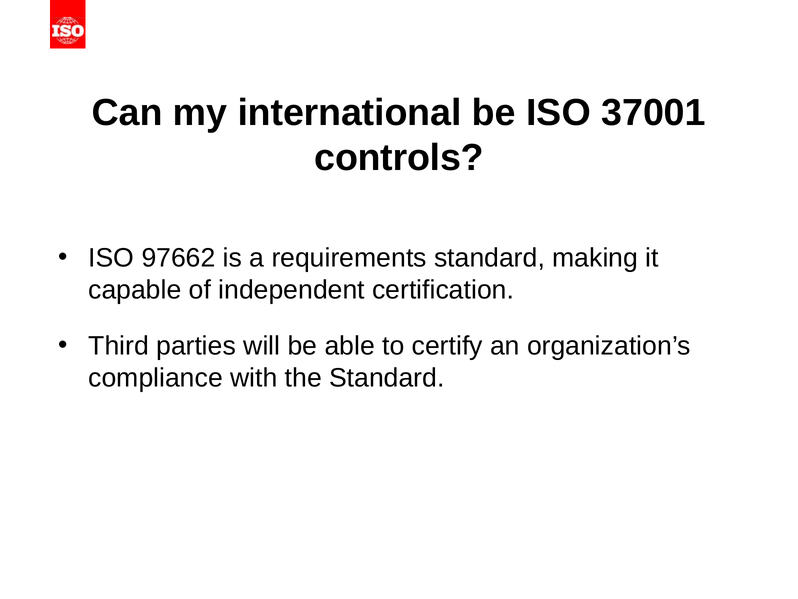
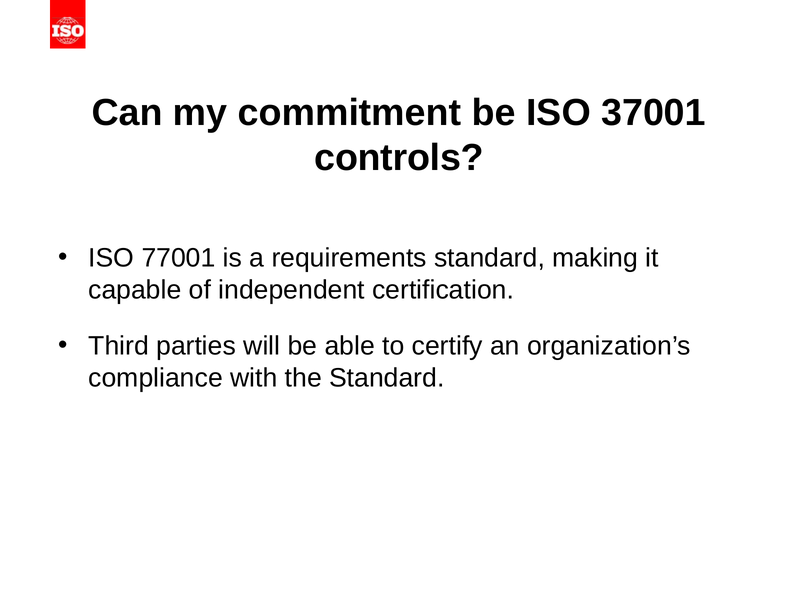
international: international -> commitment (350, 113)
97662: 97662 -> 77001 (178, 258)
